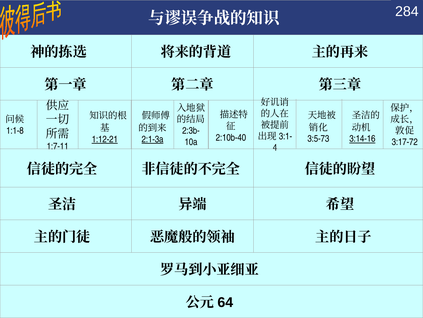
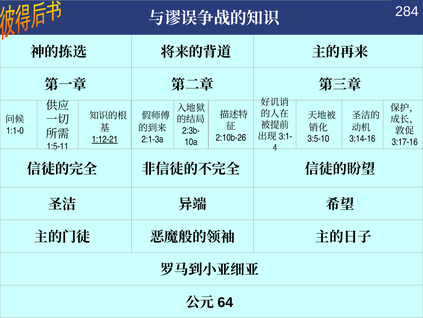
1:1-8: 1:1-8 -> 1:1-0 (15, 130)
2:10b-40: 2:10b-40 -> 2:10b-26 (231, 138)
3:5-73: 3:5-73 -> 3:5-10 (318, 139)
3:14-16 underline: present -> none (362, 139)
2:1-3a underline: present -> none (153, 139)
3:17-72: 3:17-72 -> 3:17-16 (405, 142)
1:7-11: 1:7-11 -> 1:5-11 (58, 146)
